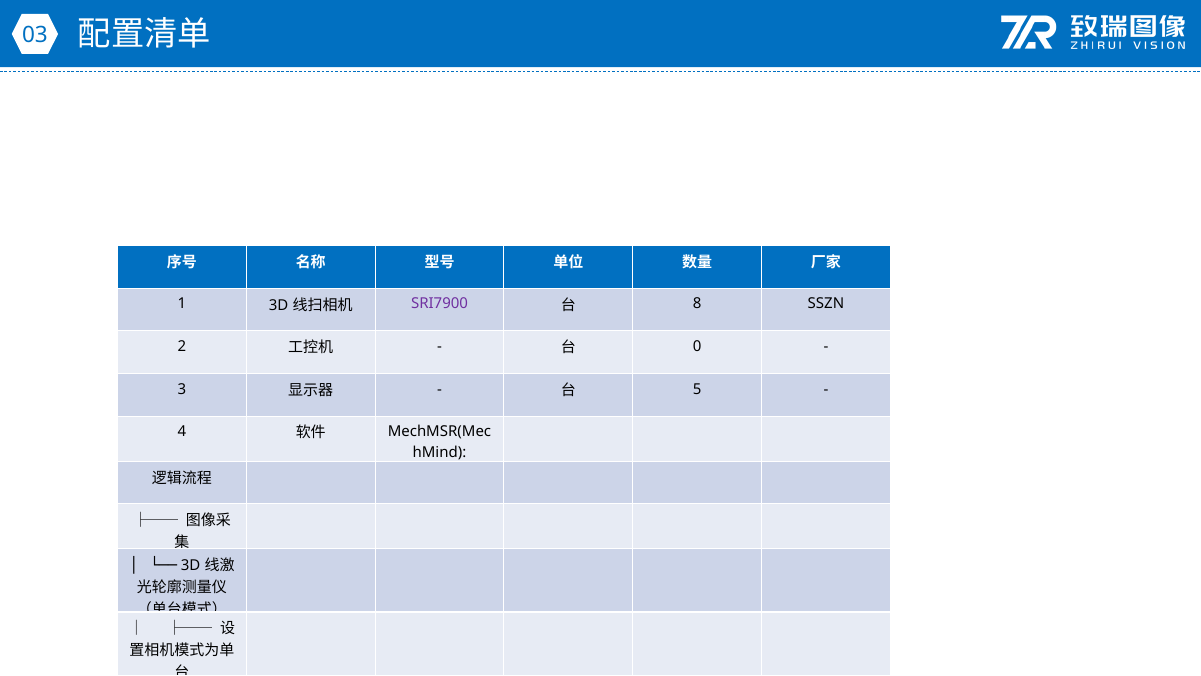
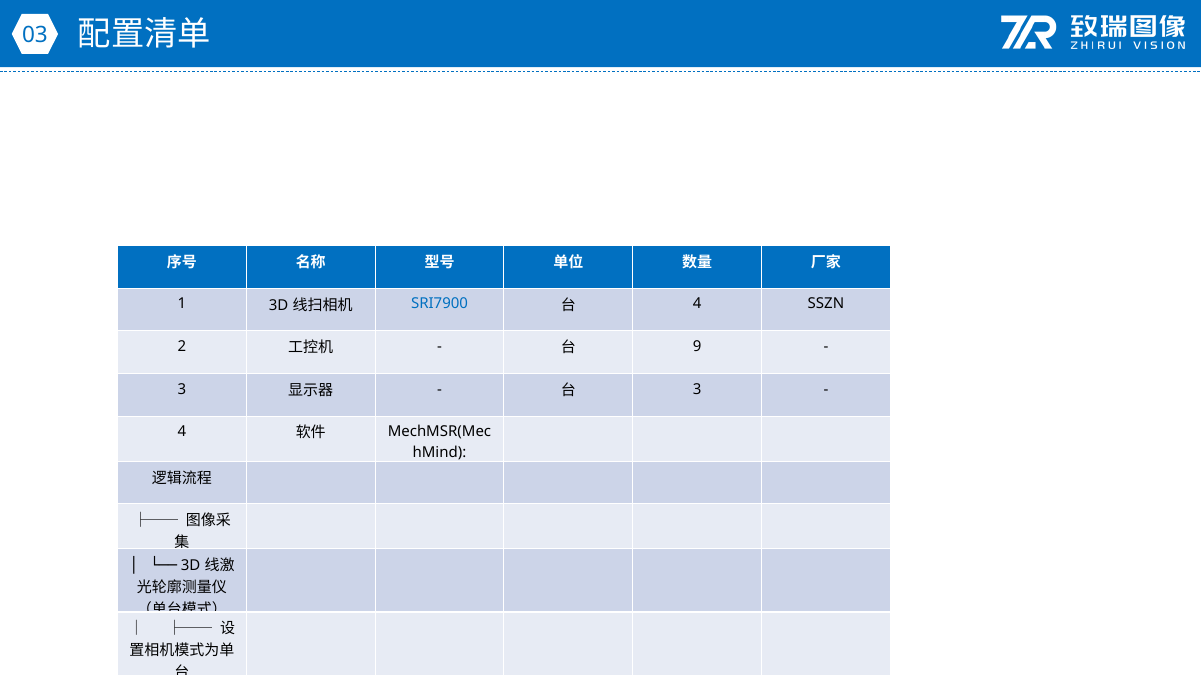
SRI7900 colour: purple -> blue (440, 304)
8: 8 -> 4 (697, 304)
0: 0 -> 9 (697, 346)
5: 5 -> 3 (697, 389)
